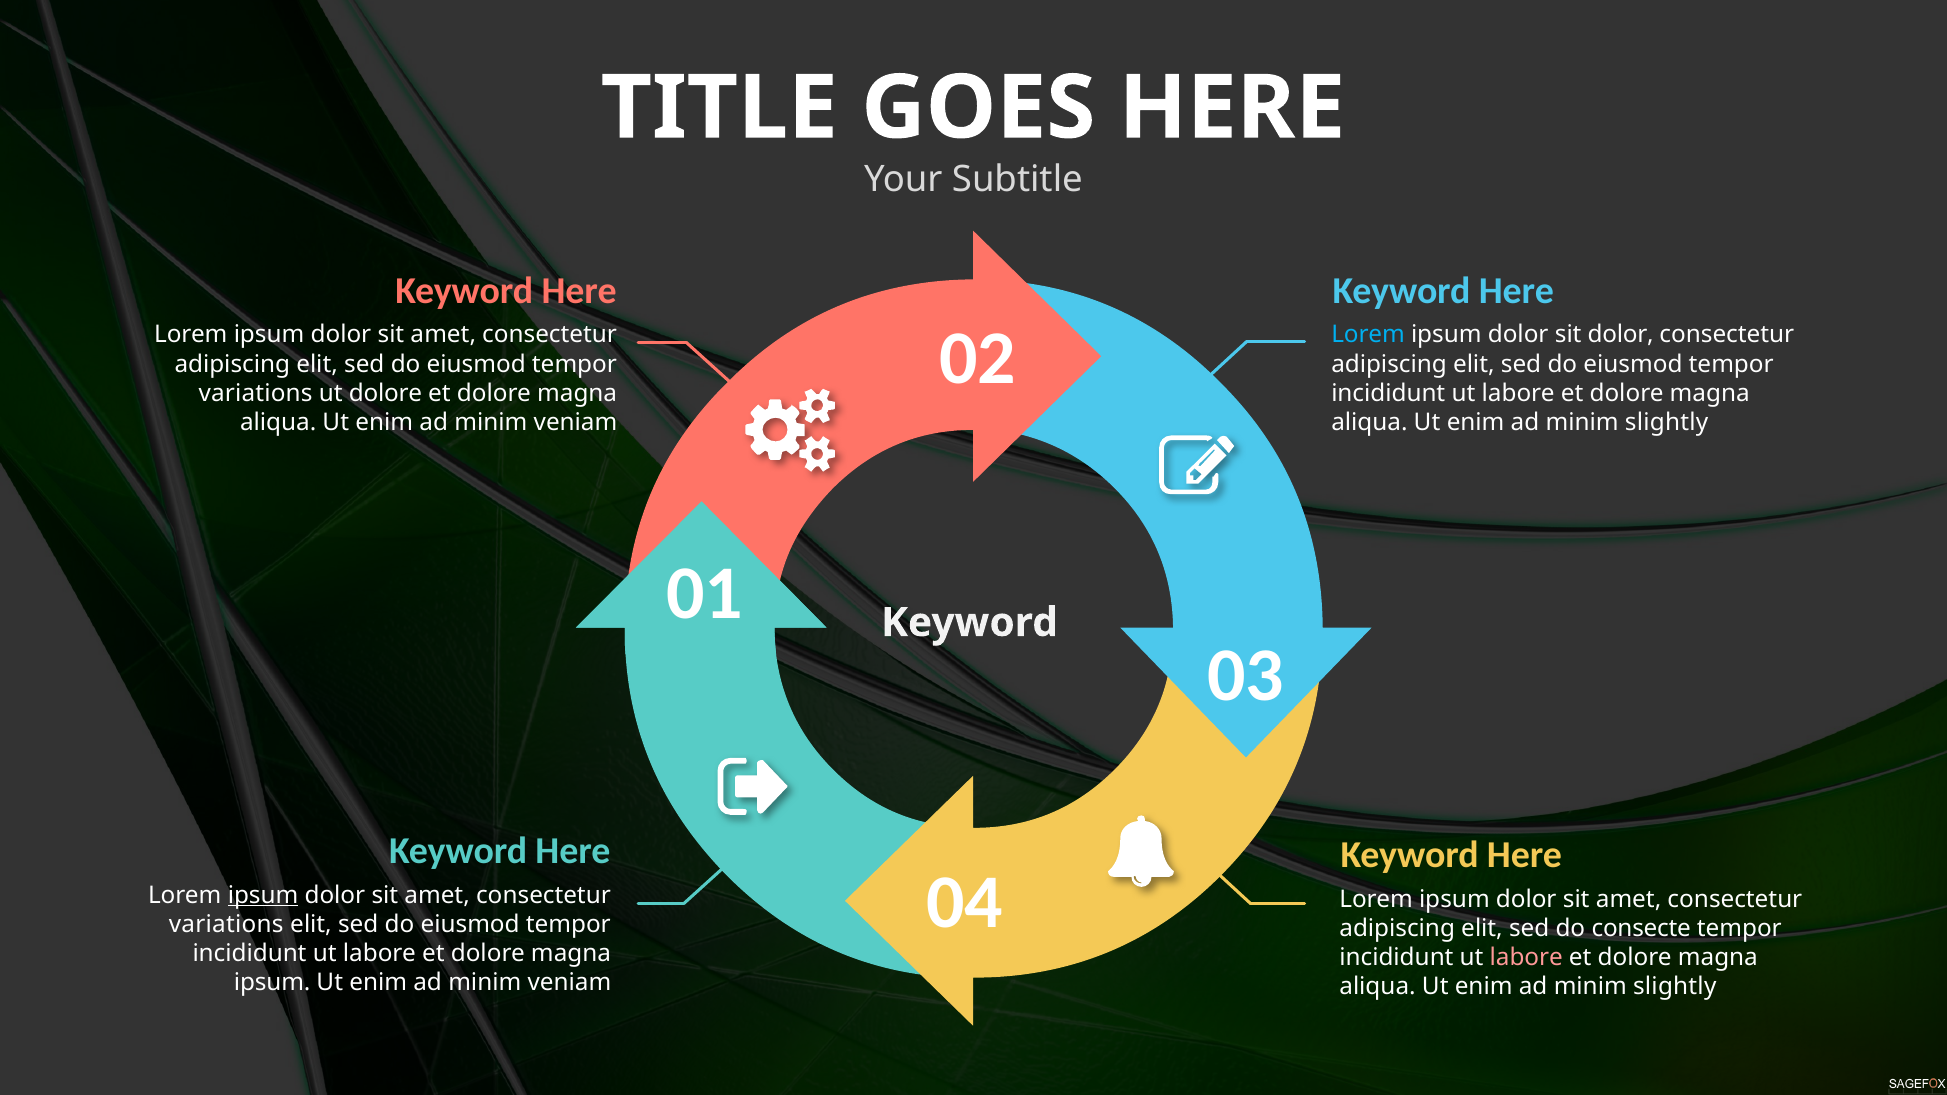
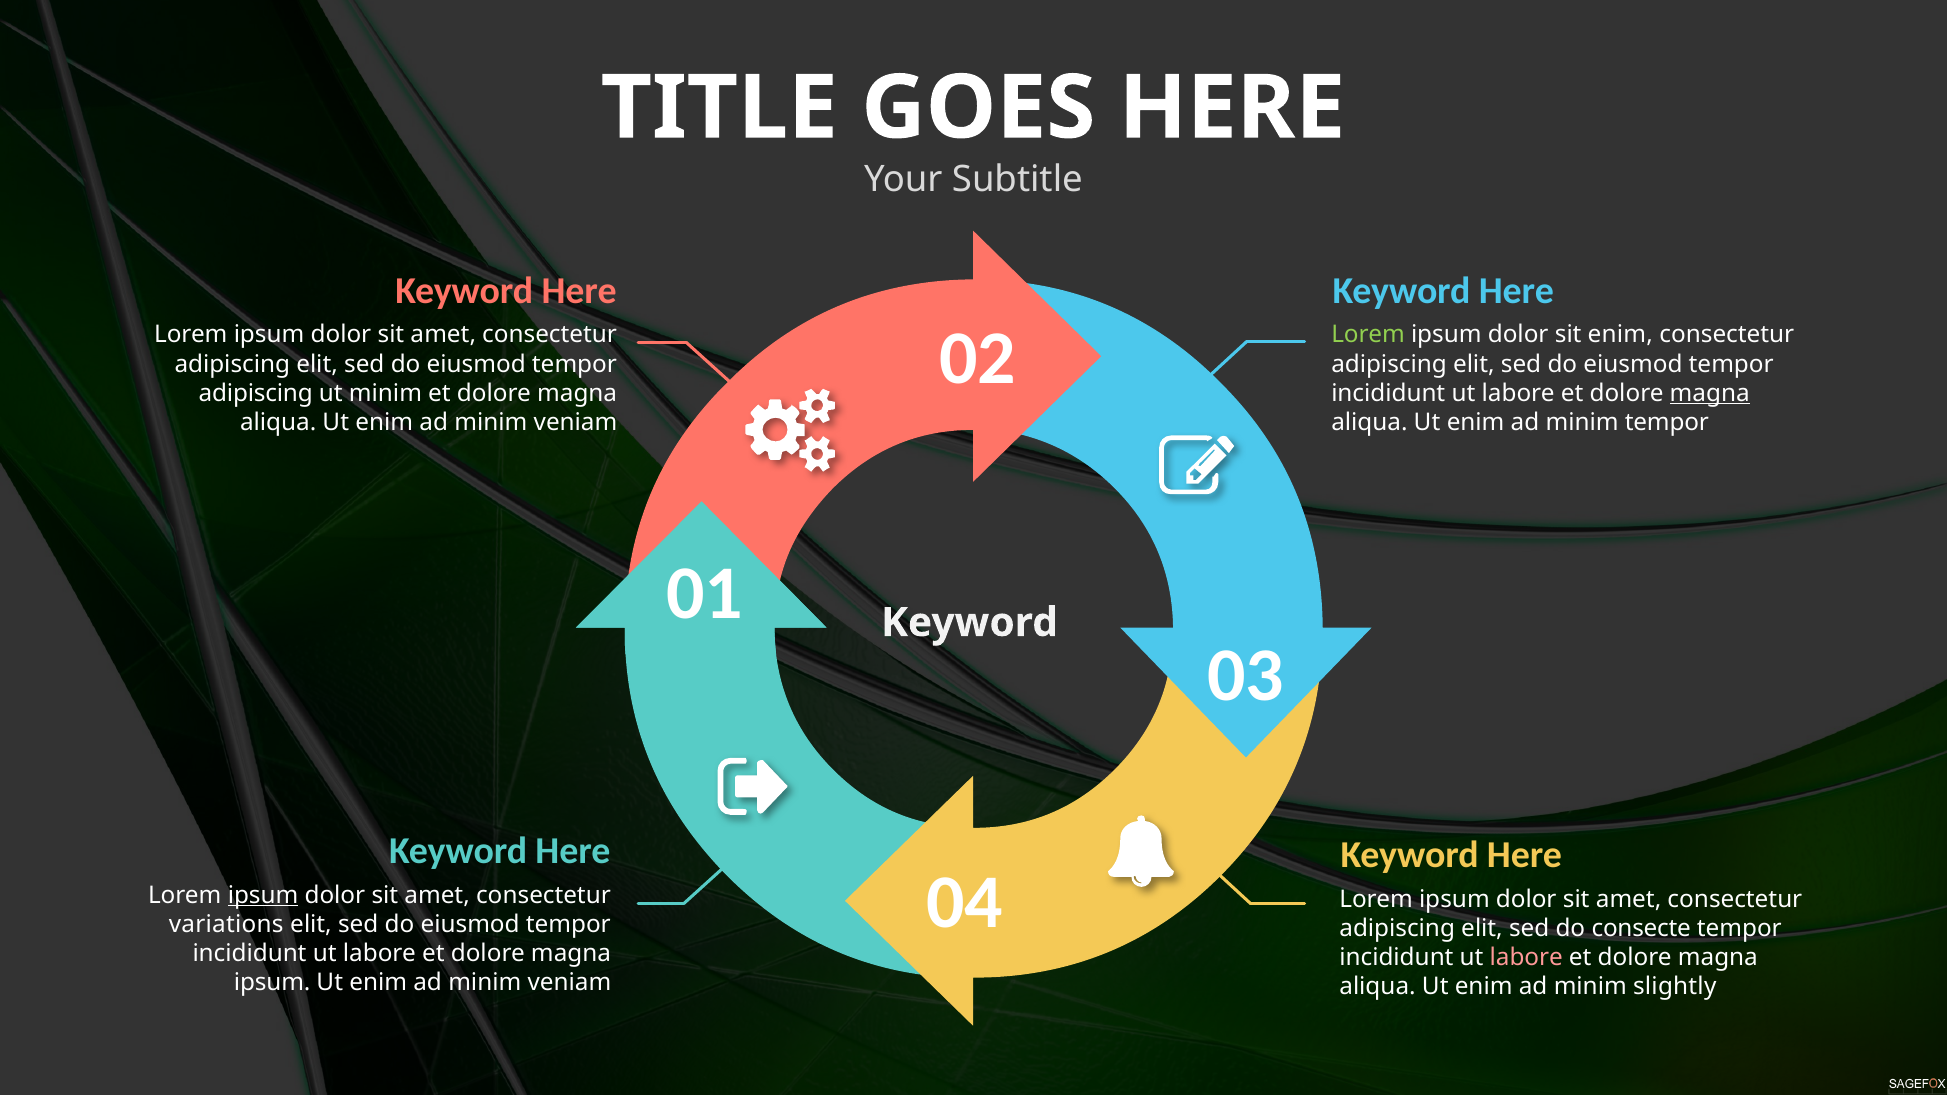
Lorem colour: light blue -> light green (1368, 335)
sit dolor: dolor -> enim (1620, 335)
variations: variations -> adipiscing (256, 393)
ut dolore: dolore -> minim (385, 393)
magna underline: none -> present (1710, 393)
slightly: slightly -> tempor (1667, 423)
